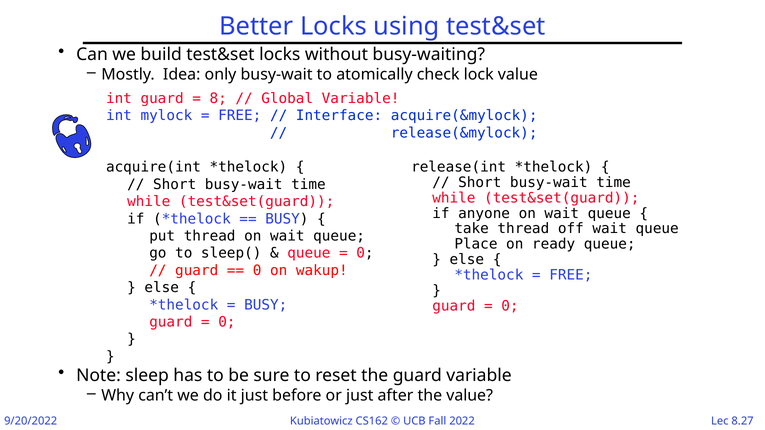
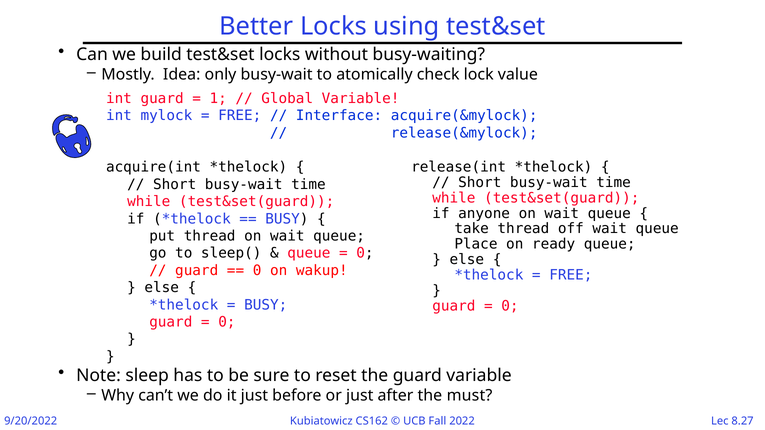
8: 8 -> 1 (218, 98)
the value: value -> must (470, 396)
